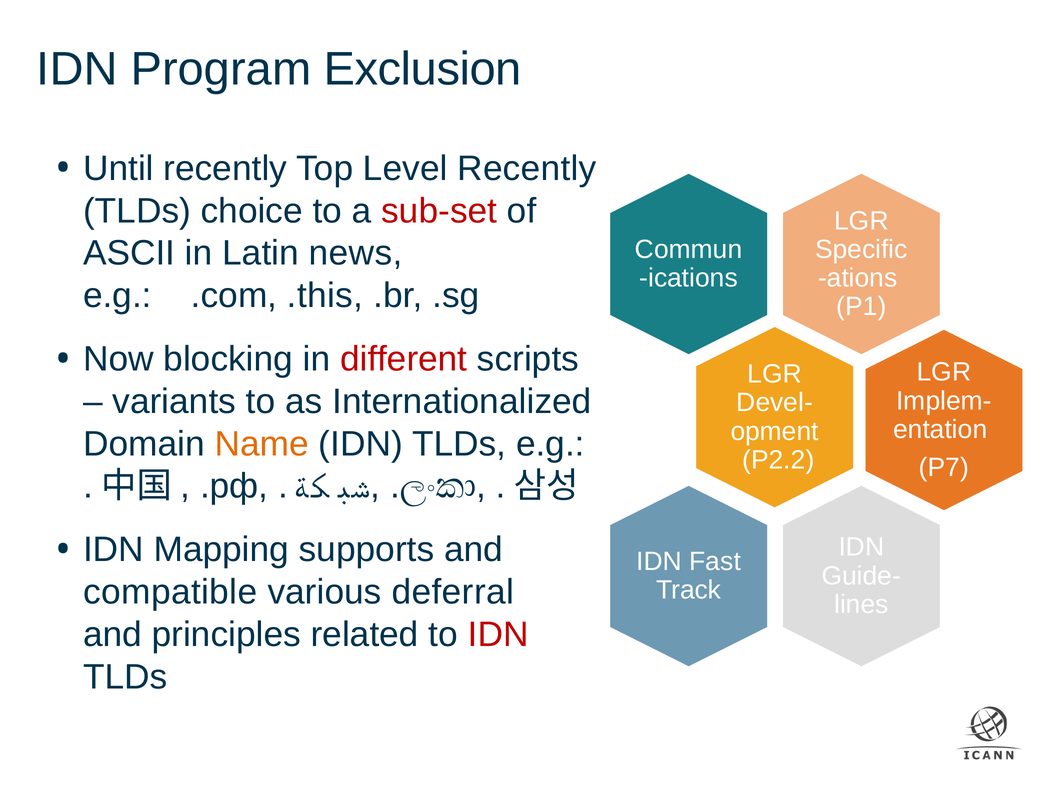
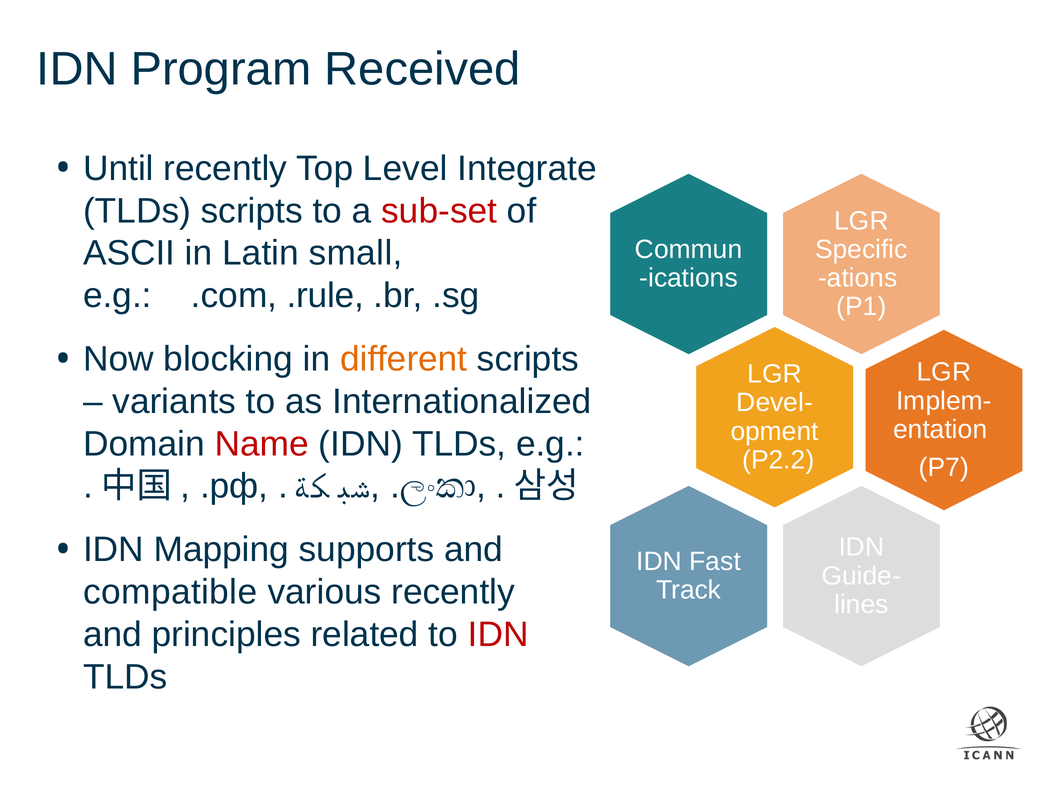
Exclusion: Exclusion -> Received (423, 69)
Level Recently: Recently -> Integrate (527, 168)
TLDs choice: choice -> scripts (252, 211)
news: news -> small (356, 253)
.this: .this -> .rule (325, 296)
different colour: red -> orange (404, 359)
Name colour: orange -> red (262, 444)
various deferral: deferral -> recently (453, 592)
